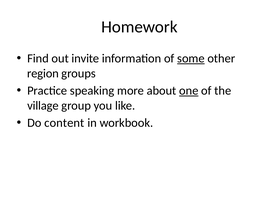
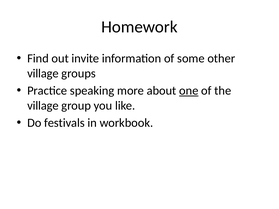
some underline: present -> none (191, 59)
region: region -> village (43, 73)
content: content -> festivals (64, 123)
